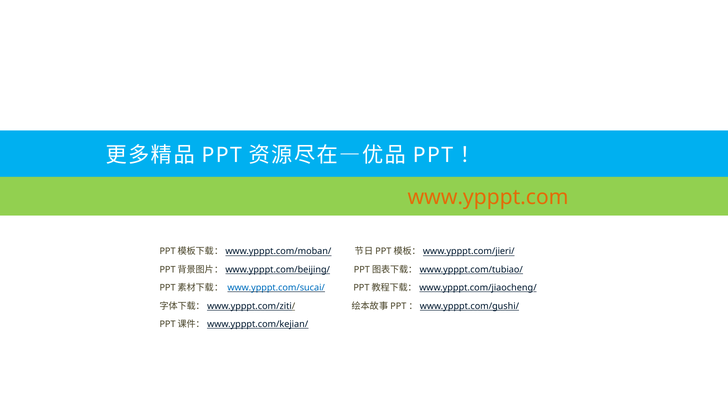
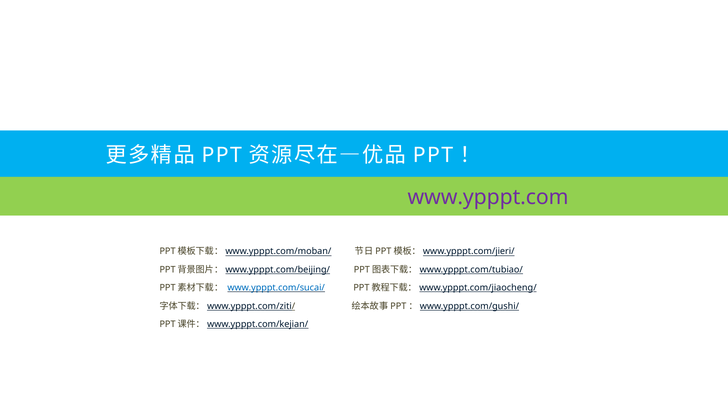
www.ypppt.com colour: orange -> purple (488, 197)
